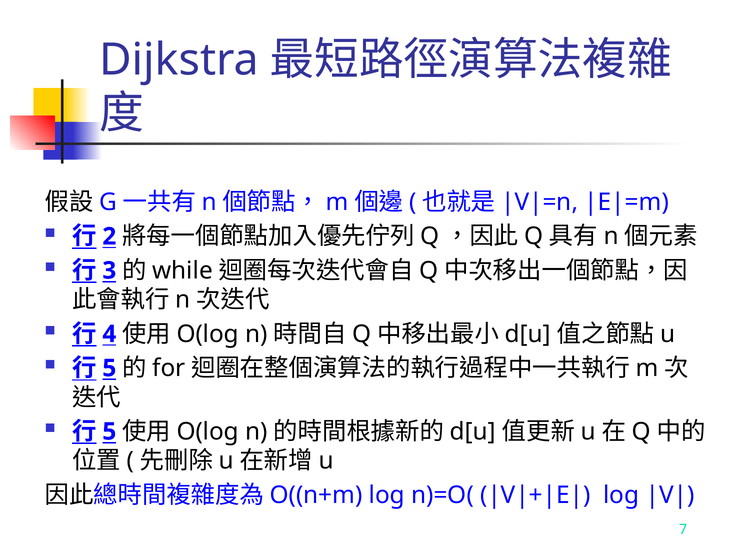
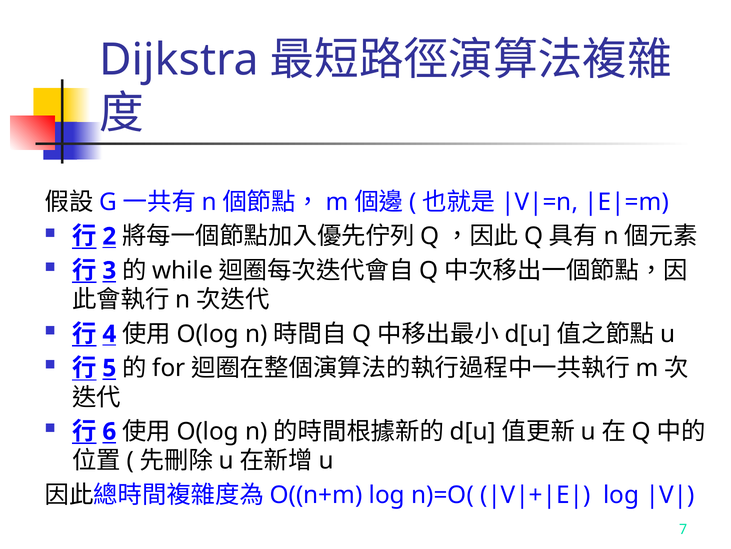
5: 5 -> 6 (109, 431)
